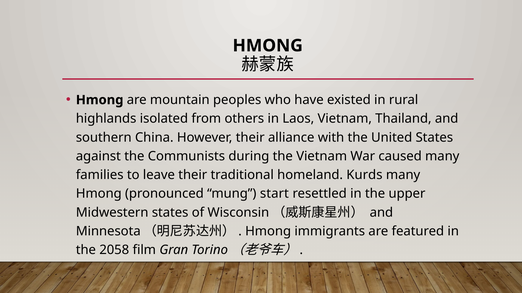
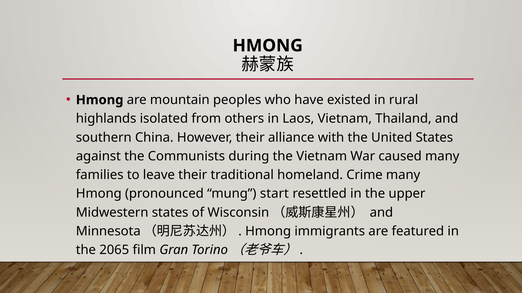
Kurds: Kurds -> Crime (365, 175)
2058: 2058 -> 2065 (114, 250)
